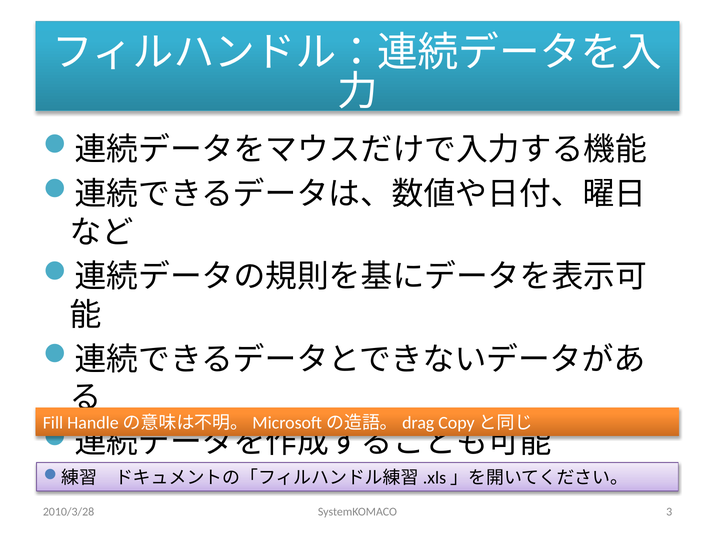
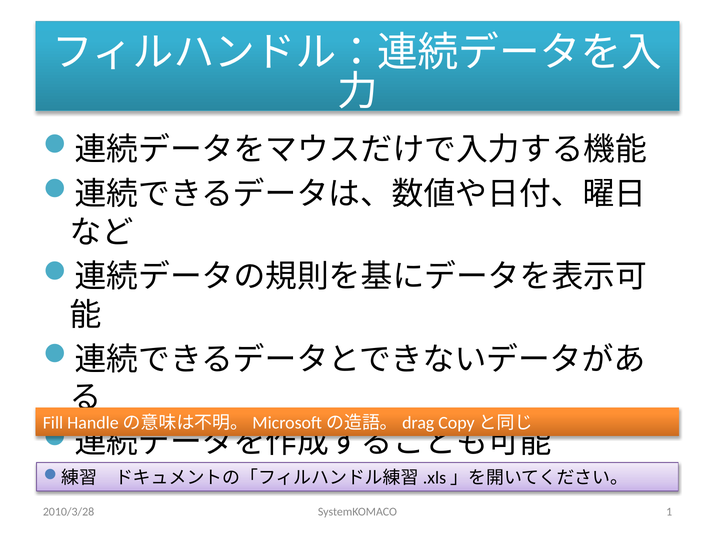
3: 3 -> 1 (669, 512)
